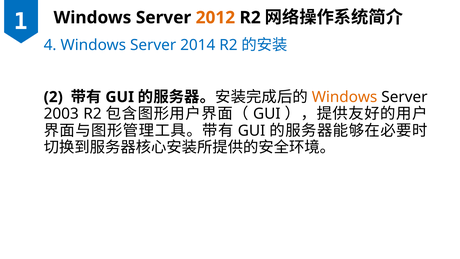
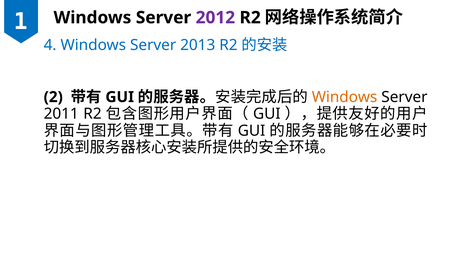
2012 colour: orange -> purple (215, 18)
2014: 2014 -> 2013 (198, 45)
2003: 2003 -> 2011 (61, 114)
